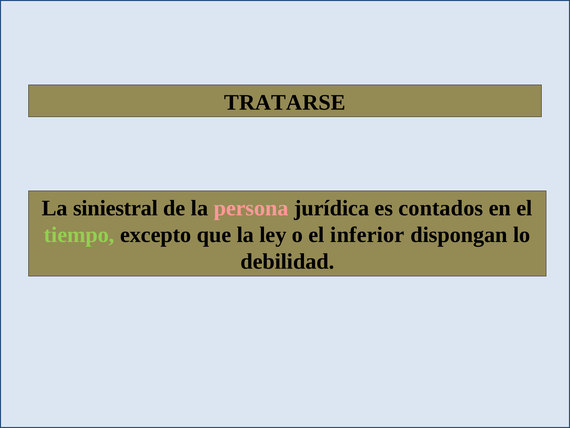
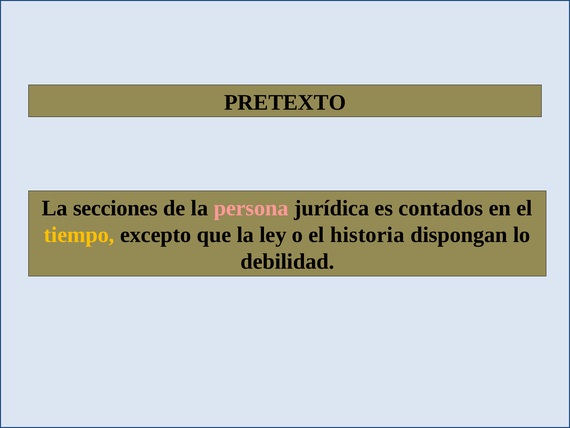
TRATARSE: TRATARSE -> PRETEXTO (285, 102)
siniestral: siniestral -> secciones (116, 208)
tiempo colour: light green -> yellow (79, 235)
inferior: inferior -> historia (367, 235)
